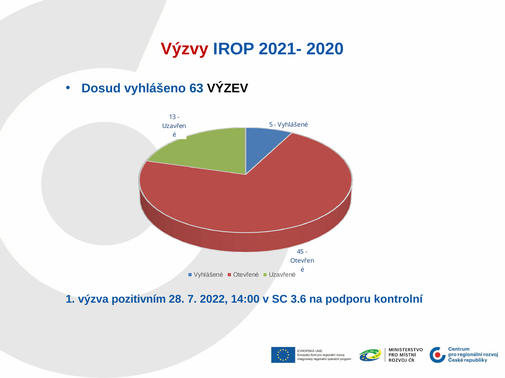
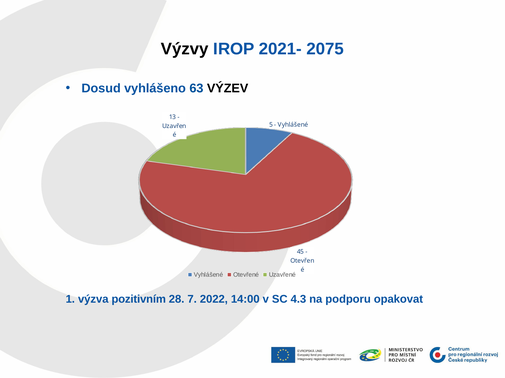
Výzvy colour: red -> black (185, 49)
2020: 2020 -> 2075 (325, 49)
3.6: 3.6 -> 4.3 (298, 300)
kontrolní: kontrolní -> opakovat (398, 300)
